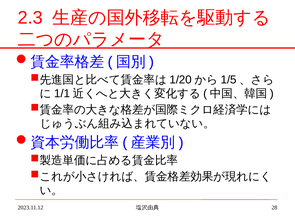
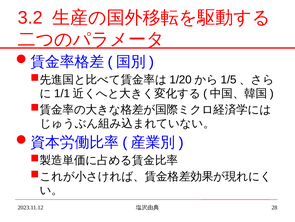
2.3: 2.3 -> 3.2 (30, 18)
